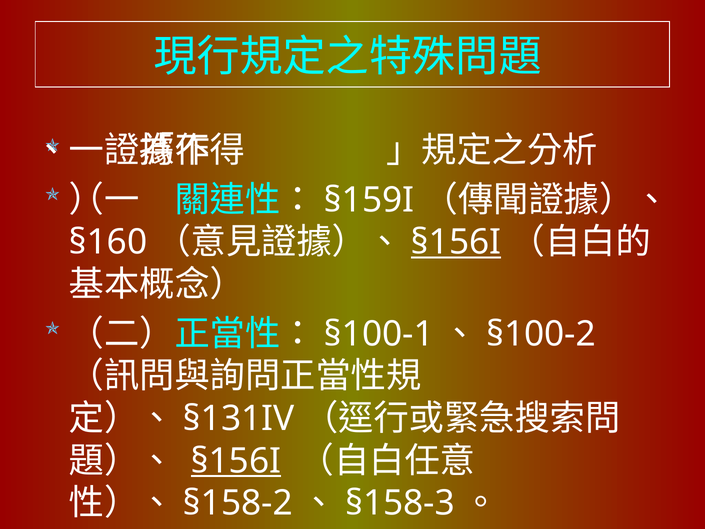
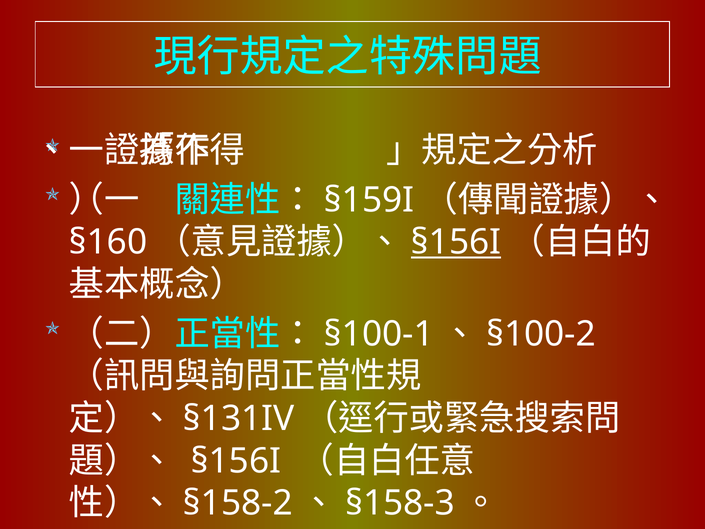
§156I underline: present -> none (236, 461)
